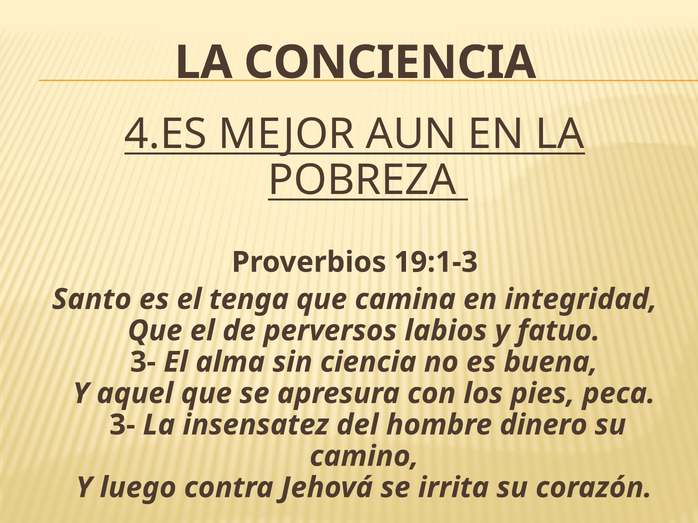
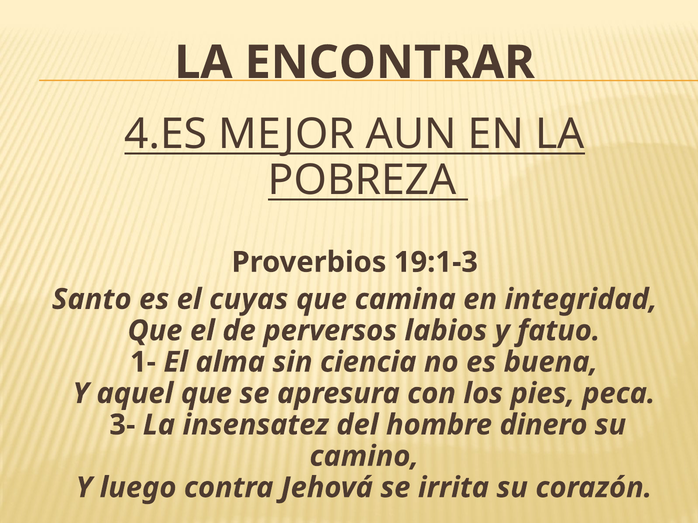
CONCIENCIA: CONCIENCIA -> ENCONTRAR (390, 63)
tenga: tenga -> cuyas (249, 300)
3-: 3- -> 1- (143, 362)
